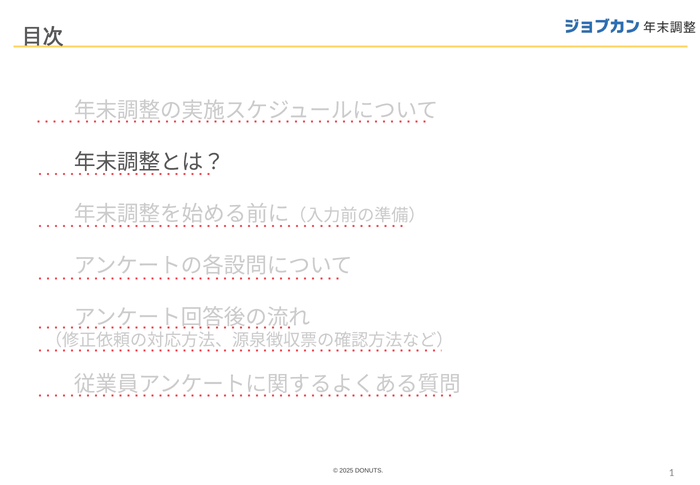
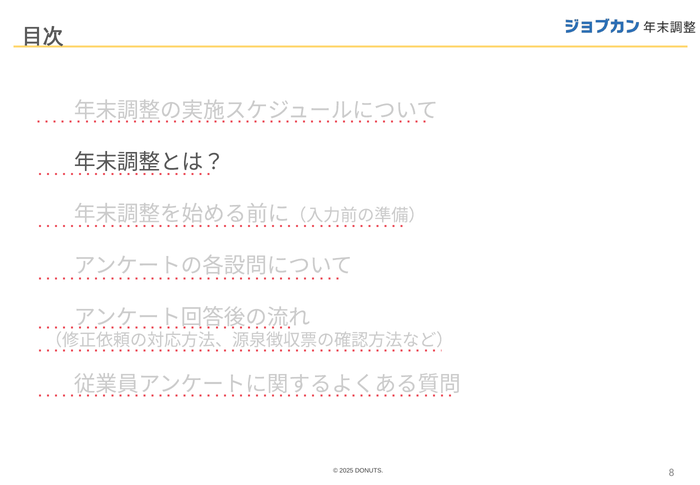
1: 1 -> 8 (672, 472)
